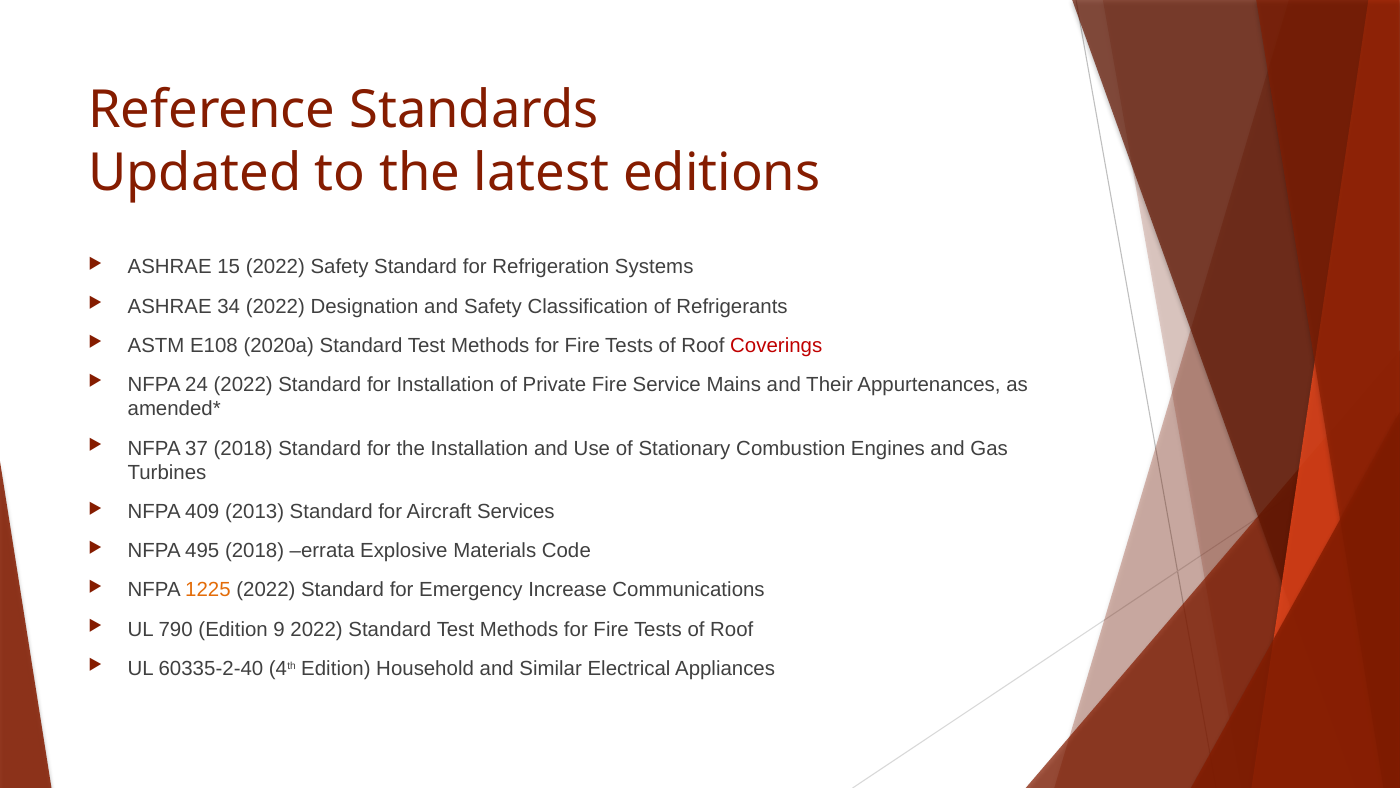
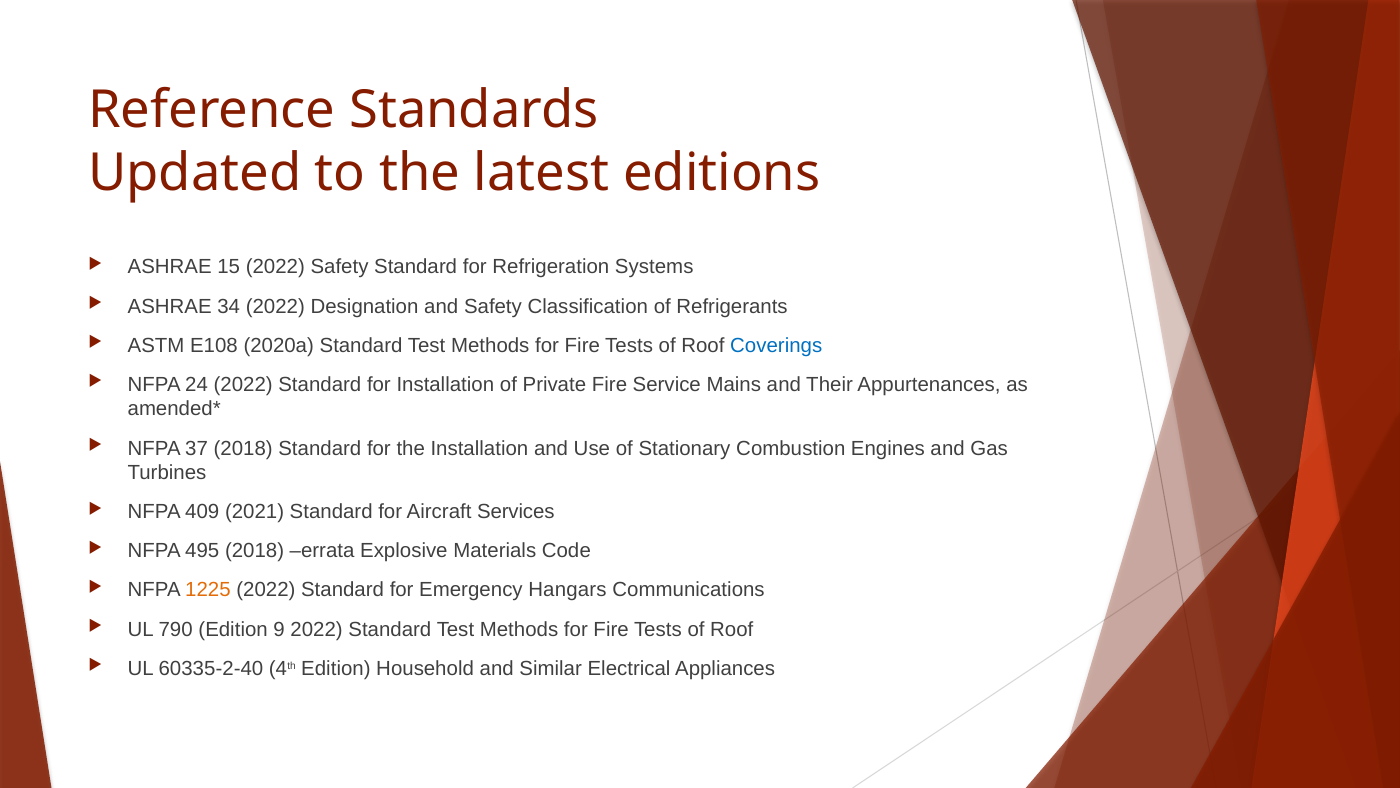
Coverings colour: red -> blue (776, 345)
2013: 2013 -> 2021 (255, 512)
Increase: Increase -> Hangars (567, 590)
